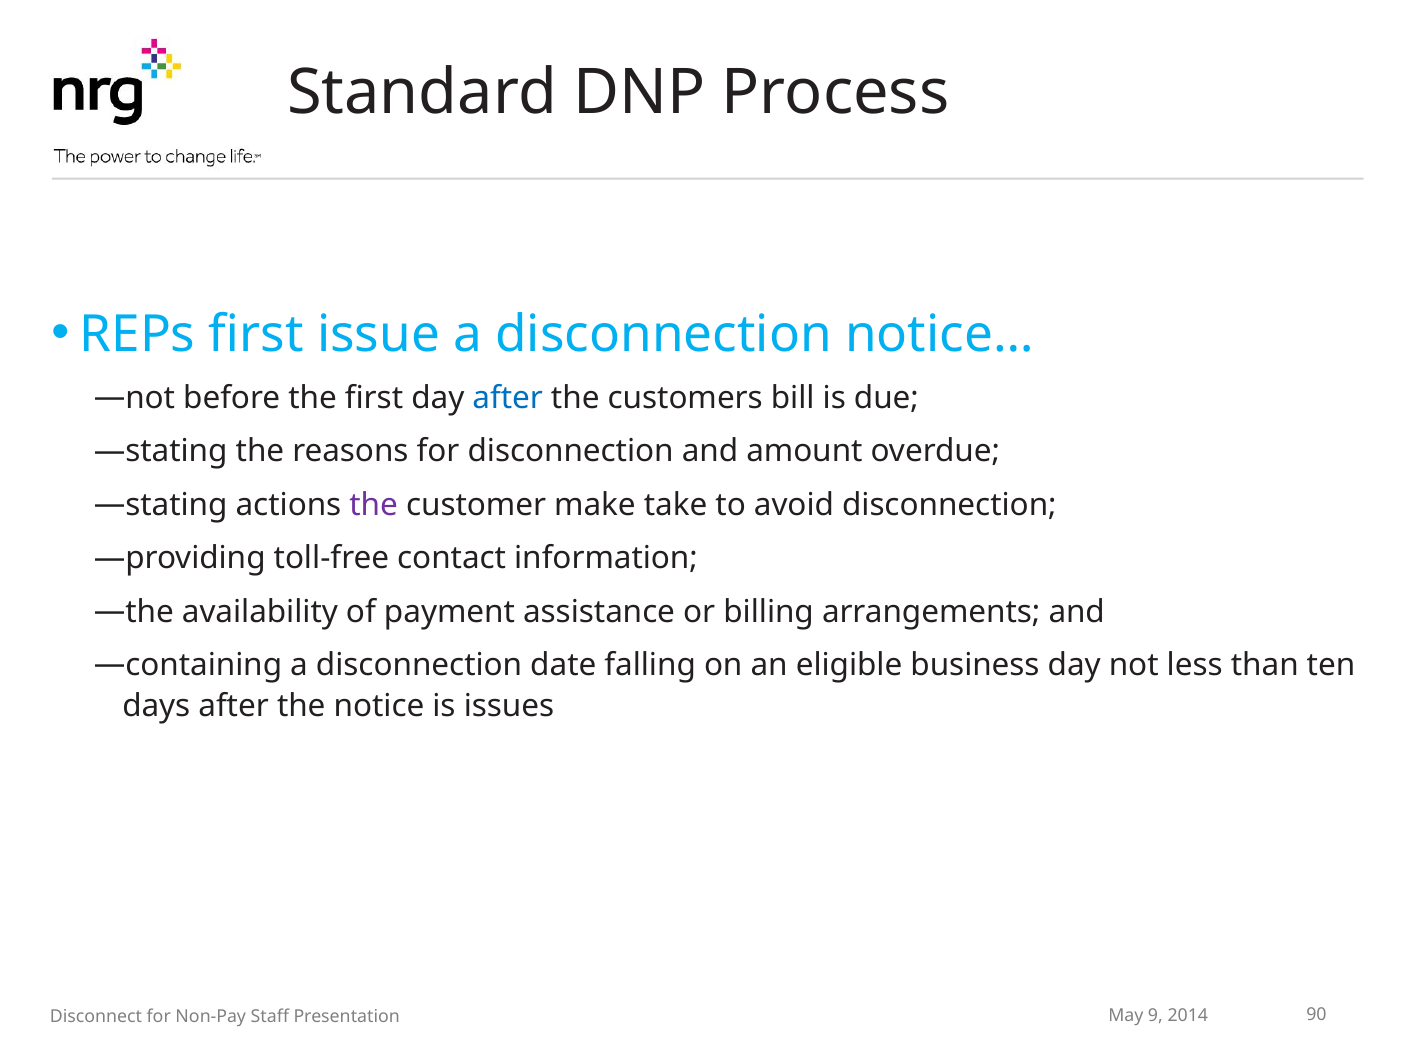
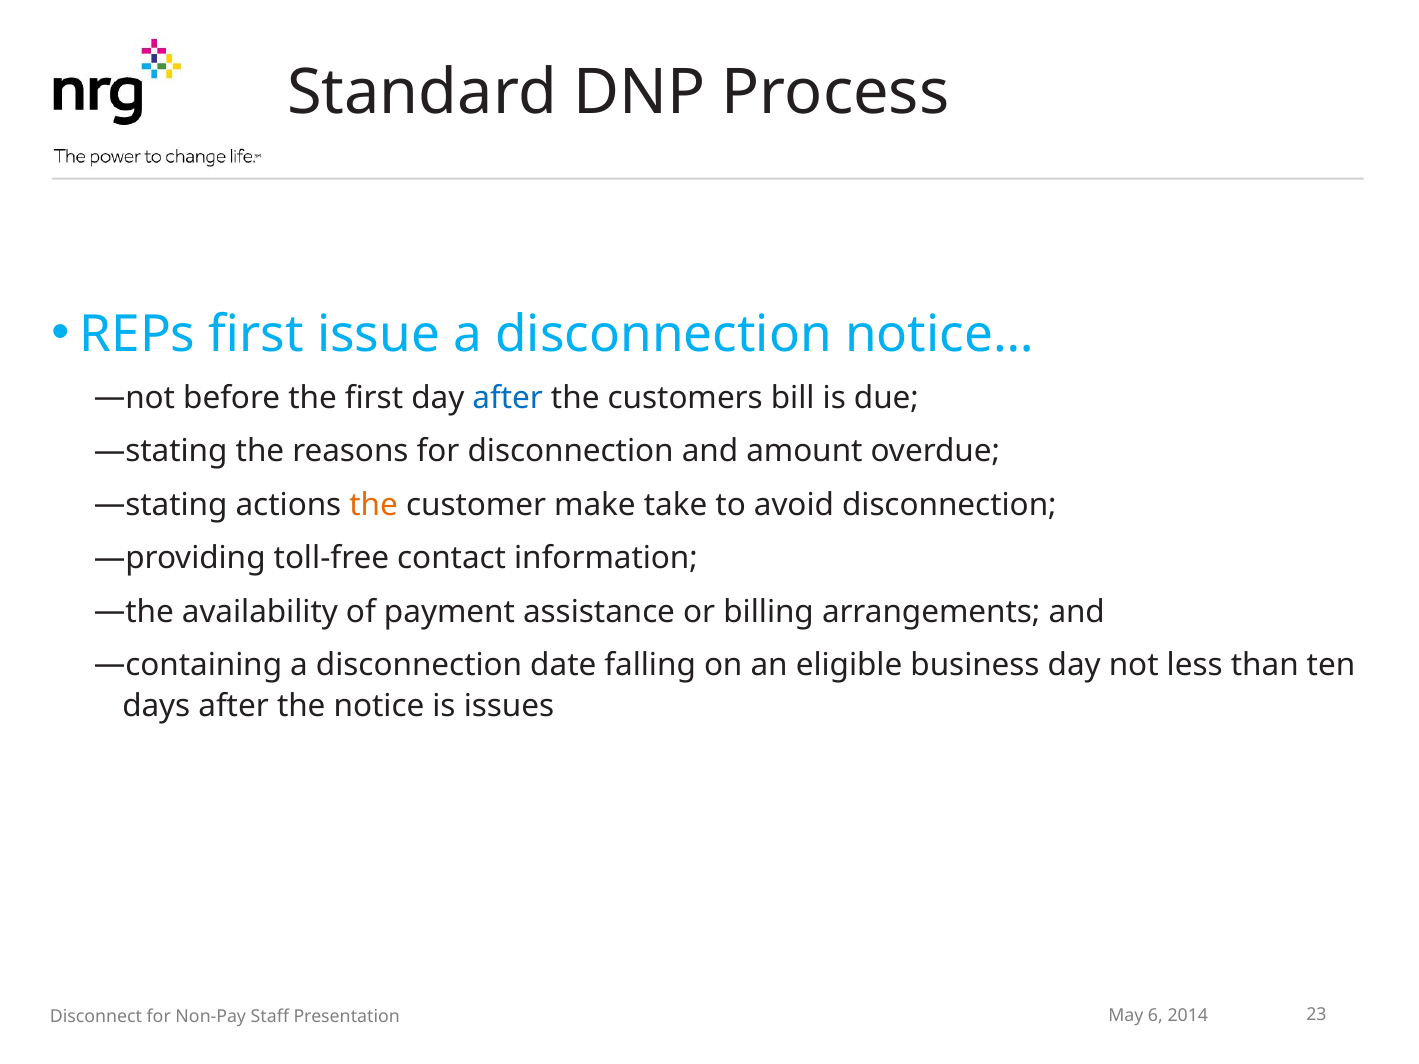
the colour: purple -> orange (374, 505)
9: 9 -> 6 (1155, 1016)
90: 90 -> 23 (1316, 1015)
